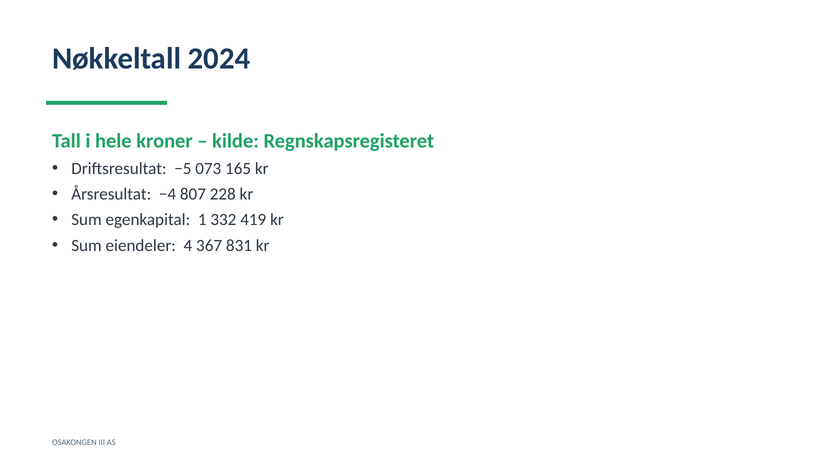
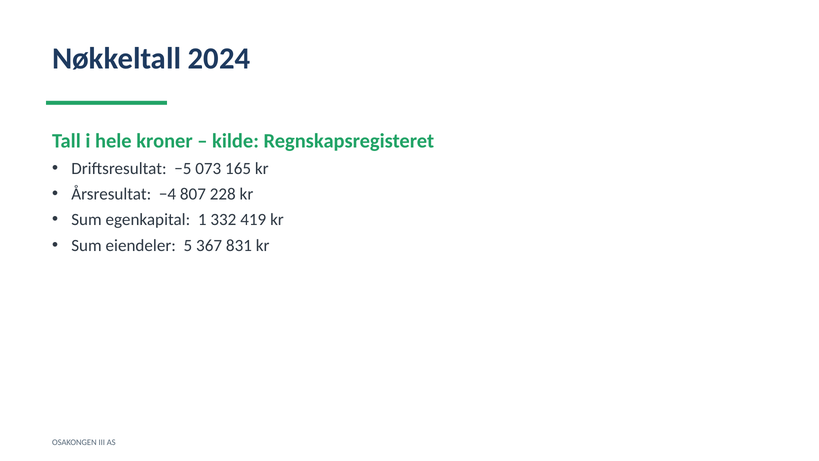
4: 4 -> 5 (188, 245)
